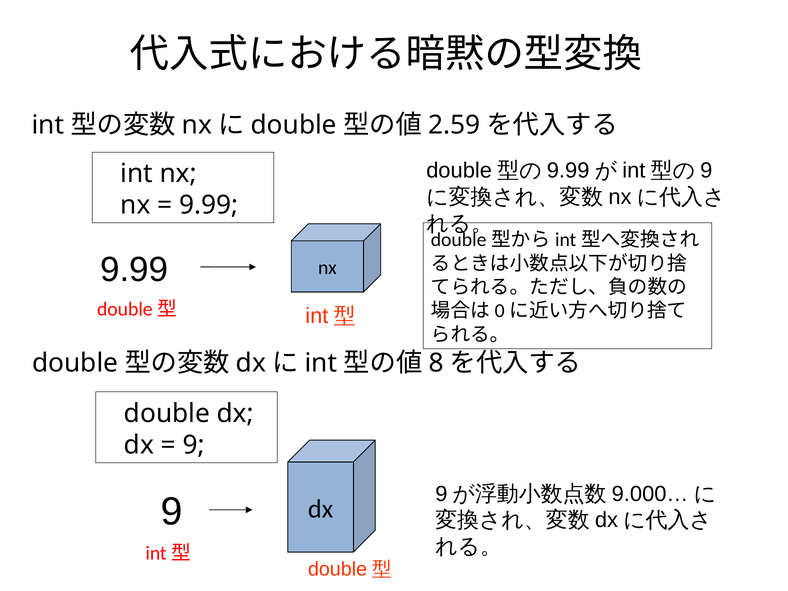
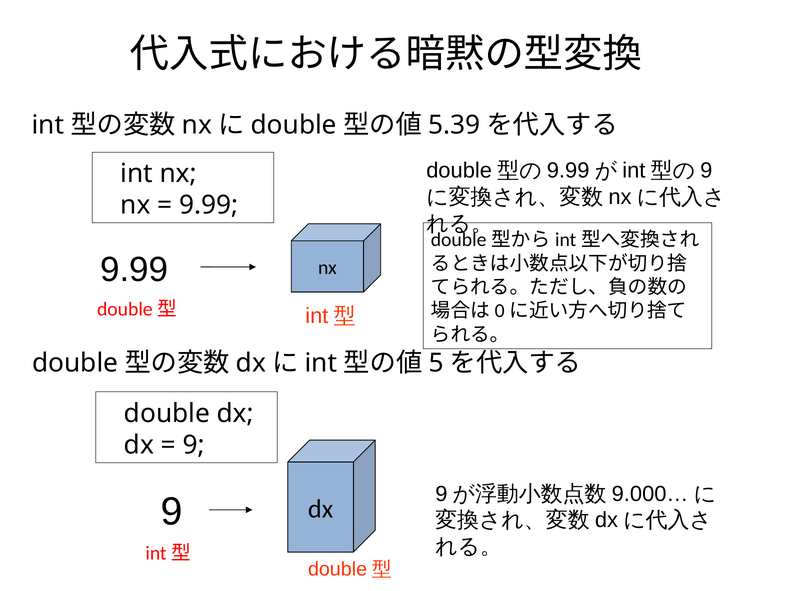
2.59: 2.59 -> 5.39 (454, 125)
8: 8 -> 5 (436, 363)
